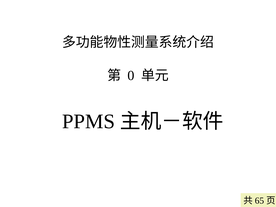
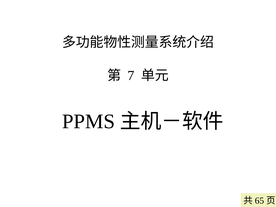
0: 0 -> 7 (131, 75)
